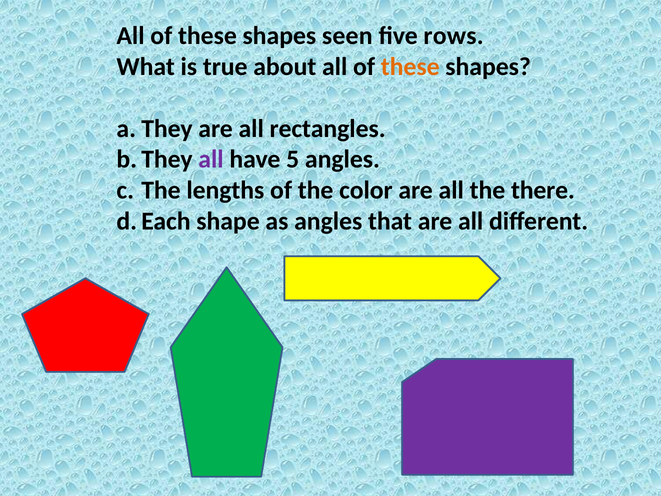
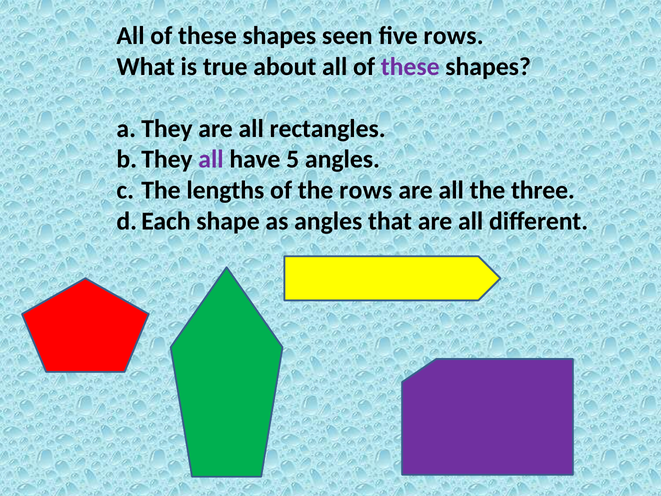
these colour: orange -> purple (410, 67)
the color: color -> rows (366, 190)
there: there -> three (543, 190)
